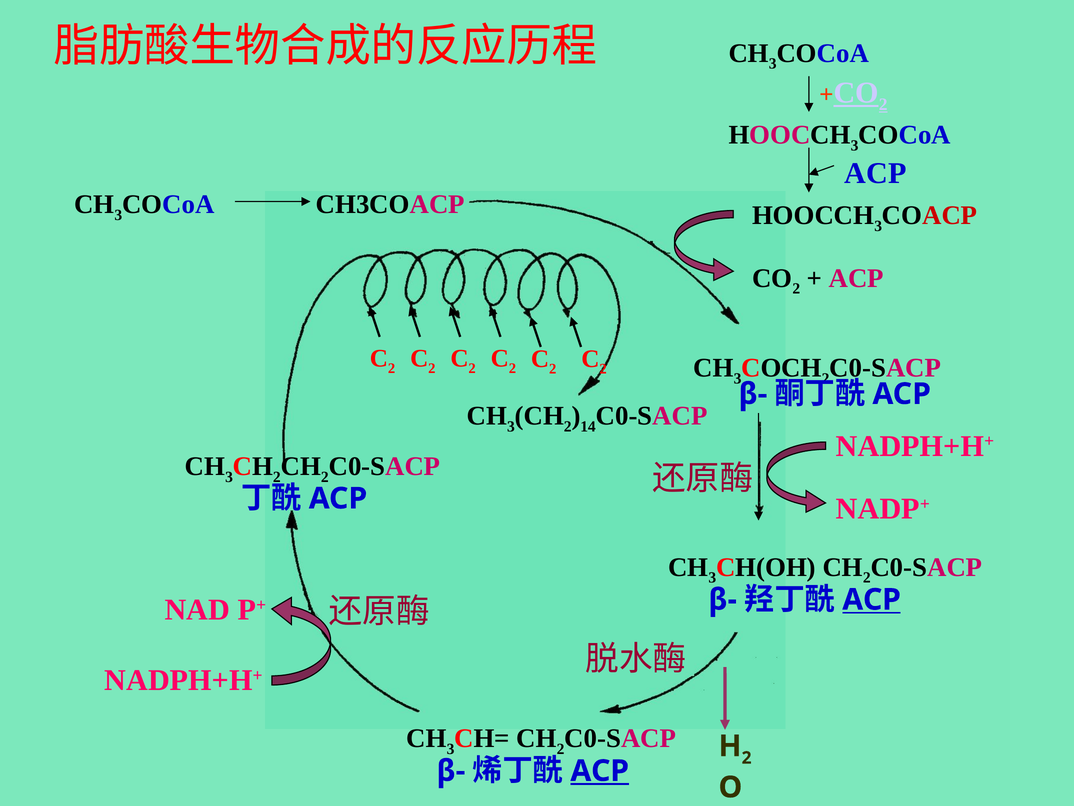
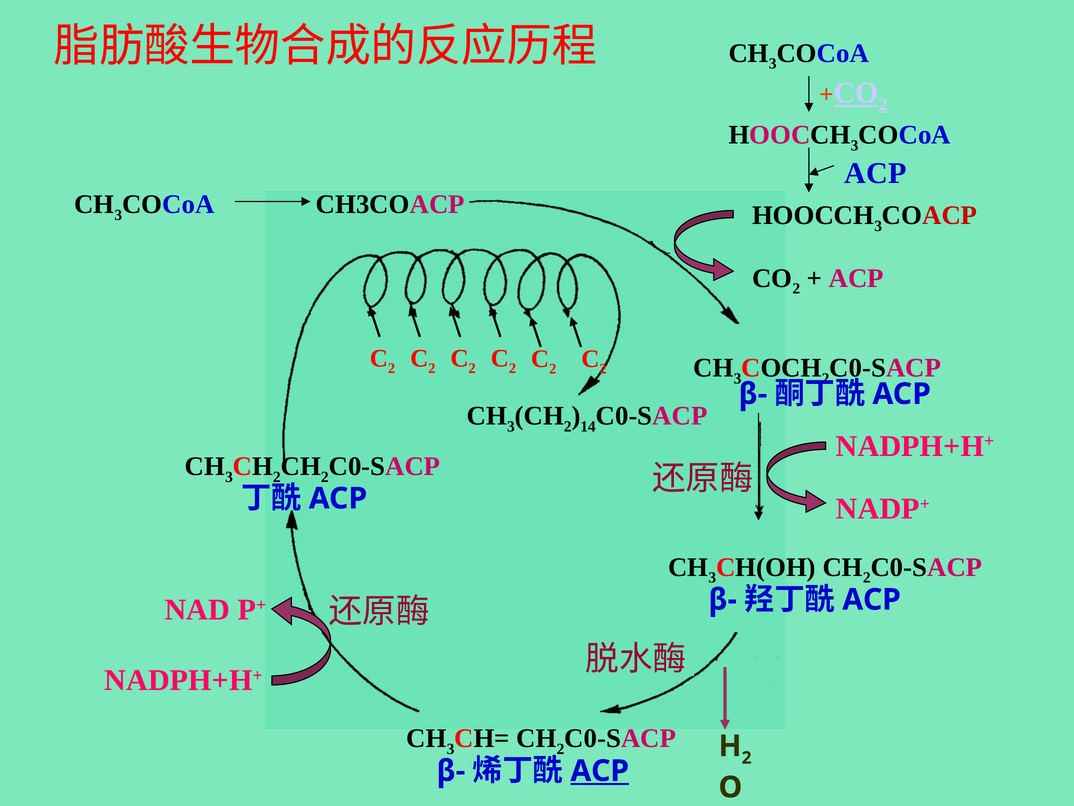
ACP underline: present -> none (872, 599)
